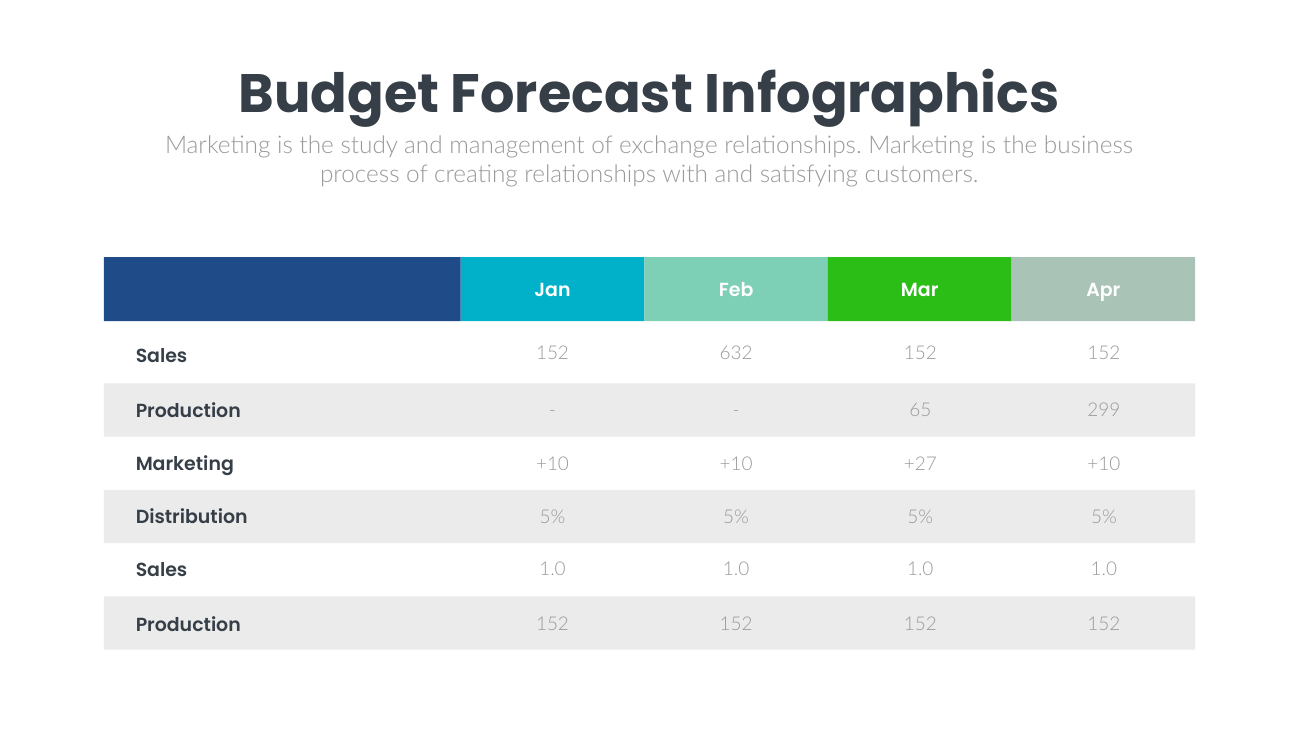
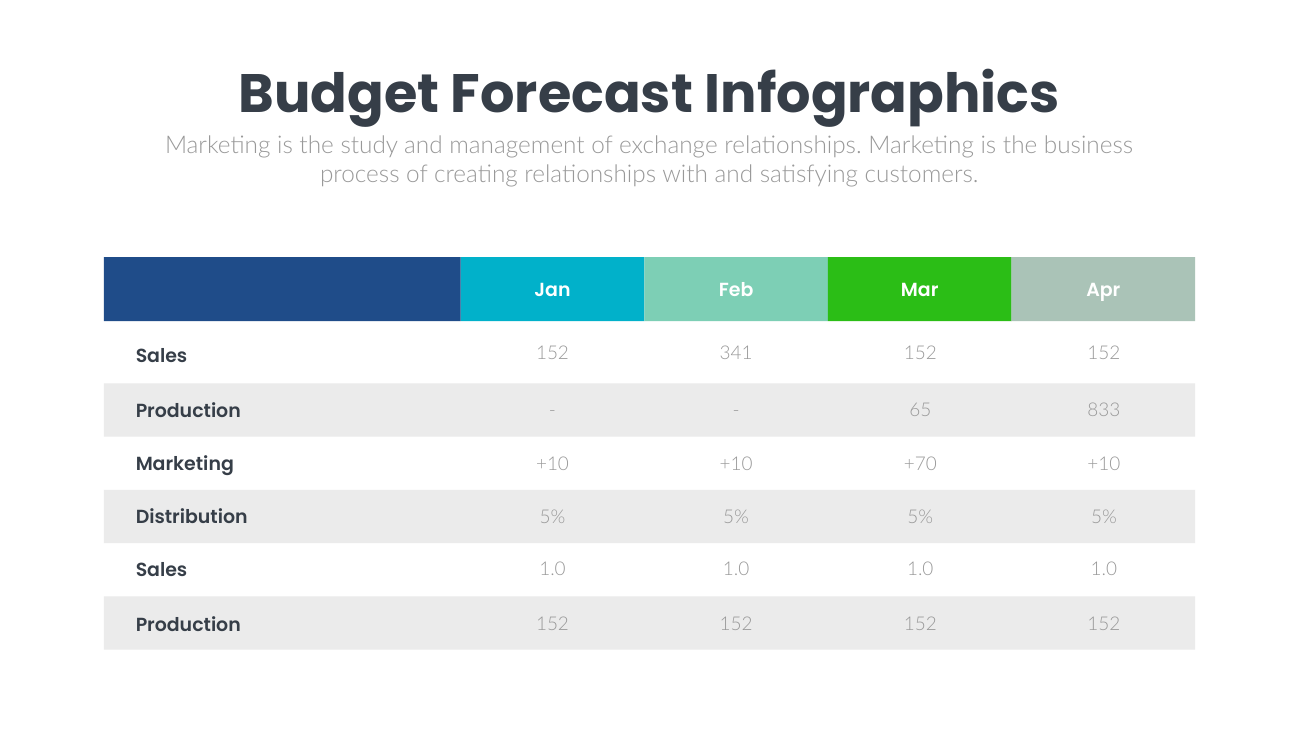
632: 632 -> 341 (736, 353)
299: 299 -> 833 (1104, 410)
+27: +27 -> +70 (920, 464)
